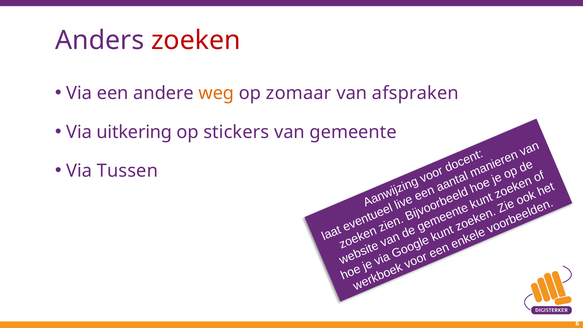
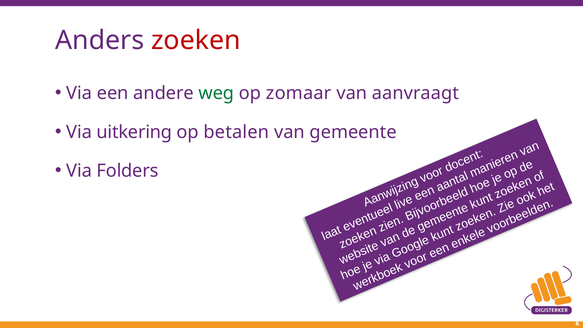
weg colour: orange -> green (216, 93)
afspraken: afspraken -> aanvraagt (415, 93)
stickers: stickers -> betalen (236, 132)
Tussen: Tussen -> Folders (128, 171)
